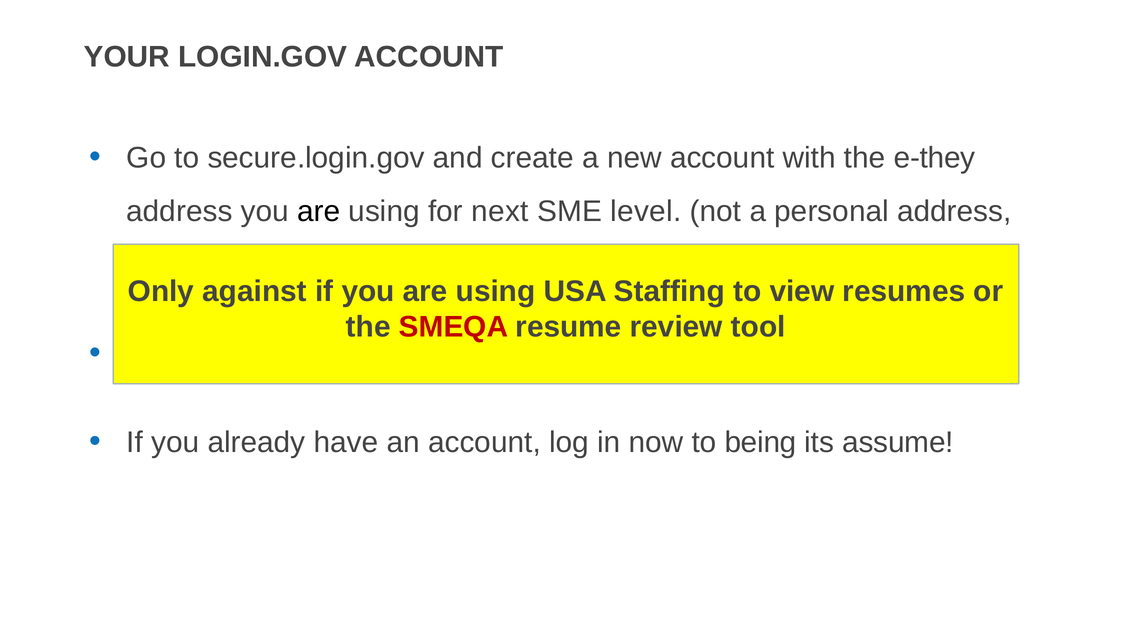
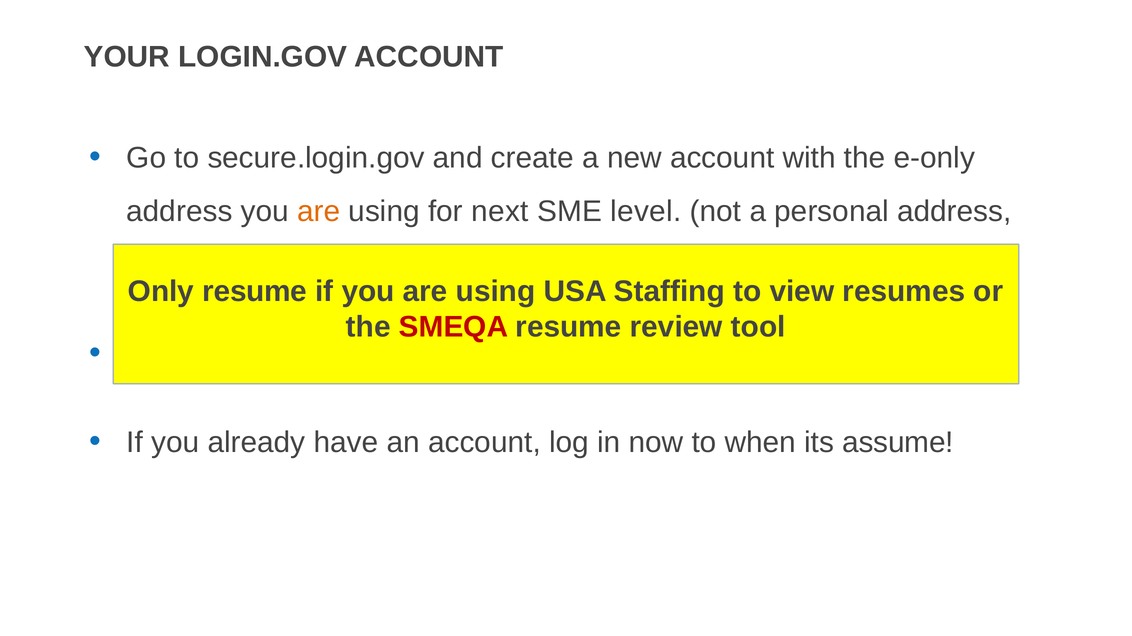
e-they: e-they -> e-only (934, 158)
are colour: black -> orange (319, 212)
Only against: against -> resume (255, 292)
being: being -> when (760, 443)
